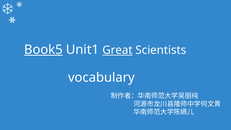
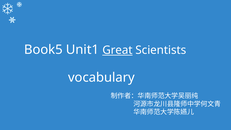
Book5 underline: present -> none (43, 50)
